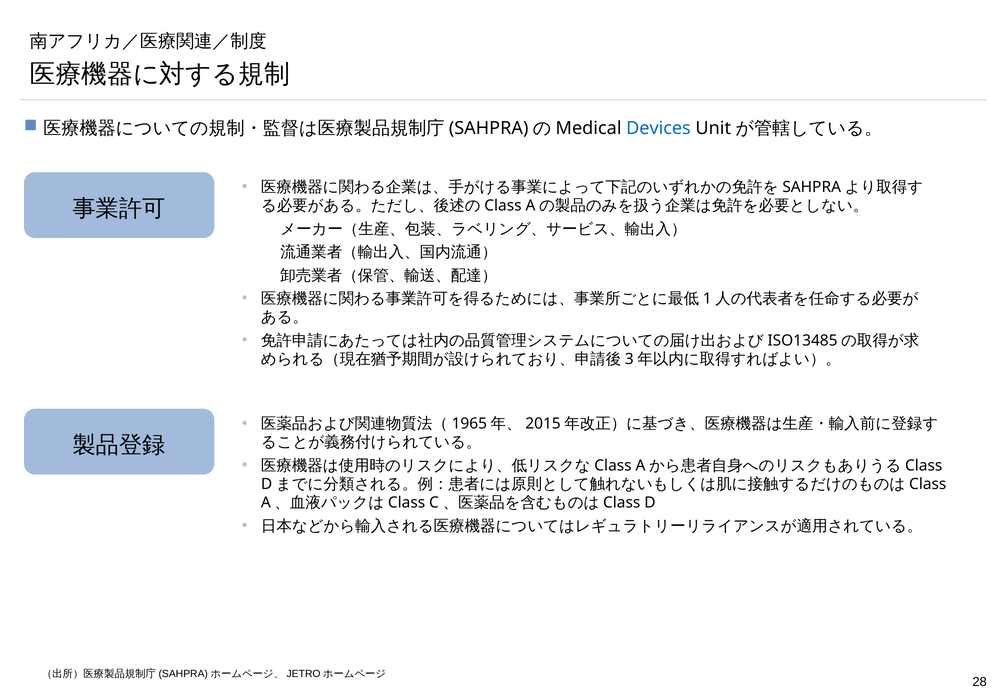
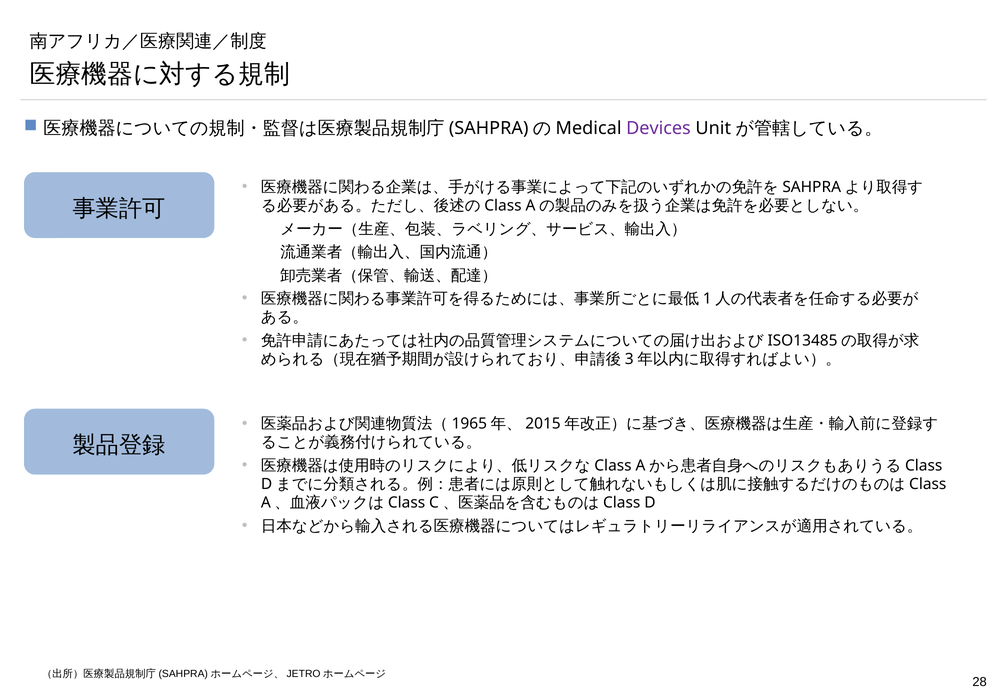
Devices colour: blue -> purple (658, 129)
